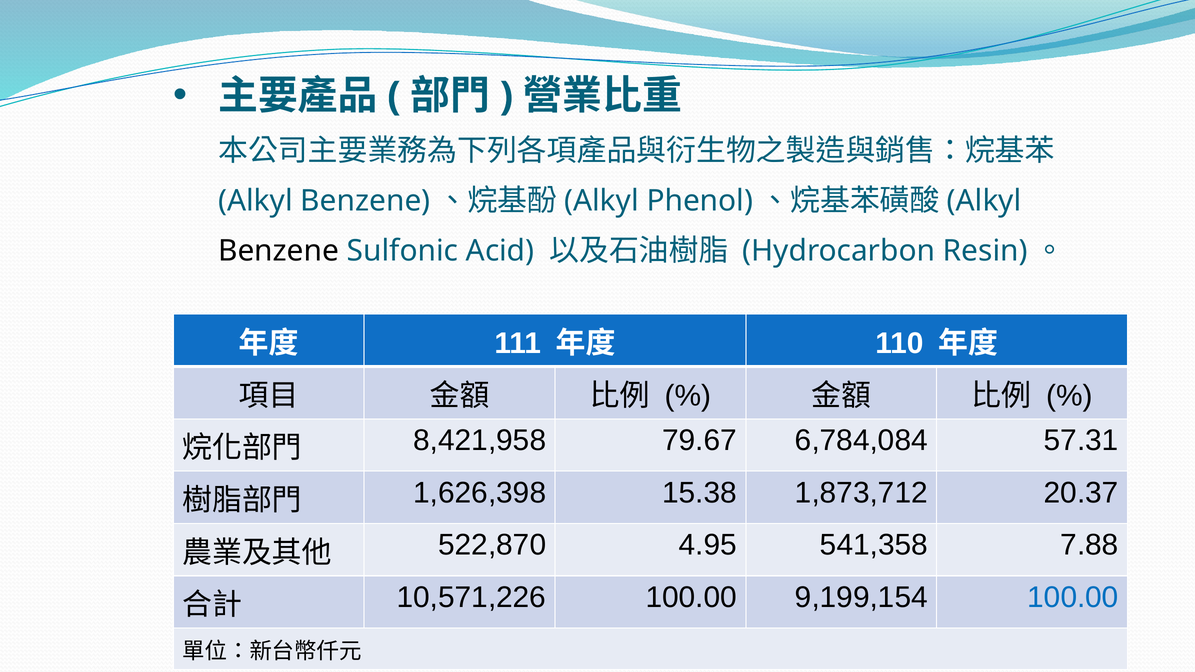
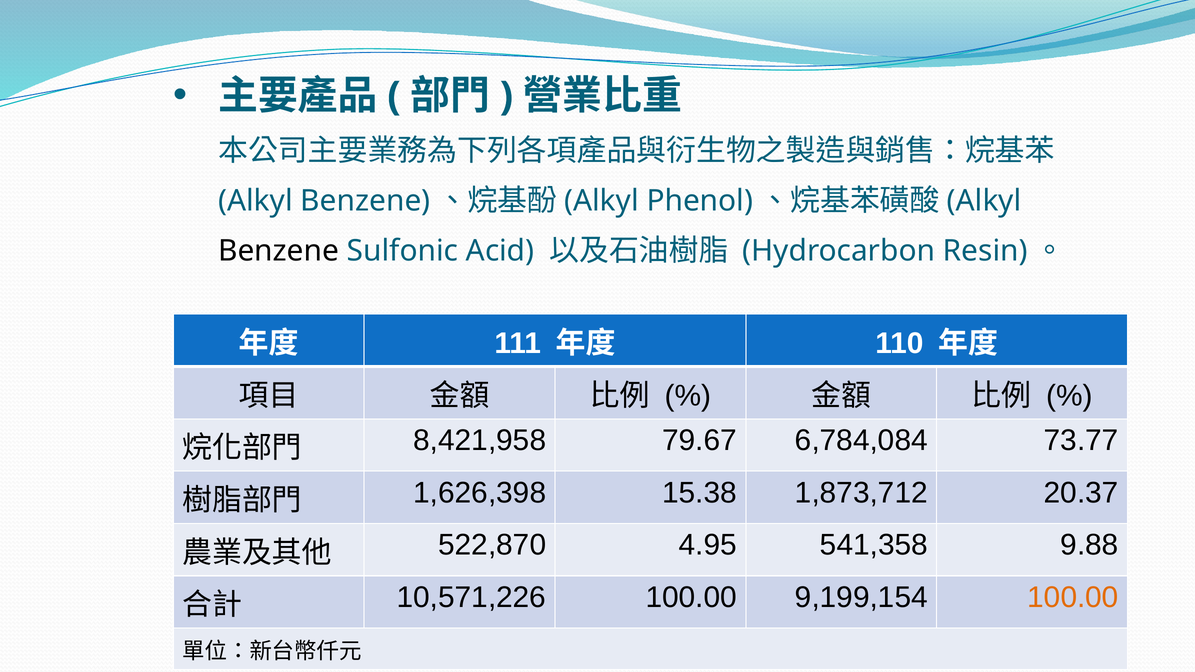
57.31: 57.31 -> 73.77 (1081, 441)
7.88: 7.88 -> 9.88 (1090, 545)
100.00 colour: blue -> orange (1073, 598)
